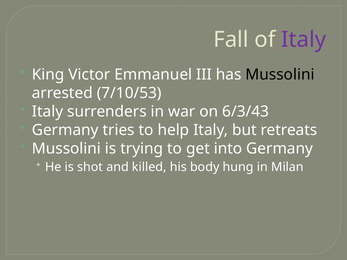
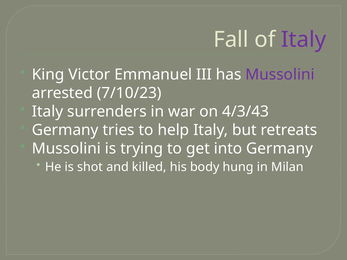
Mussolini colour: black -> purple (280, 75)
7/10/53: 7/10/53 -> 7/10/23 (129, 93)
6/3/43: 6/3/43 -> 4/3/43 (246, 112)
